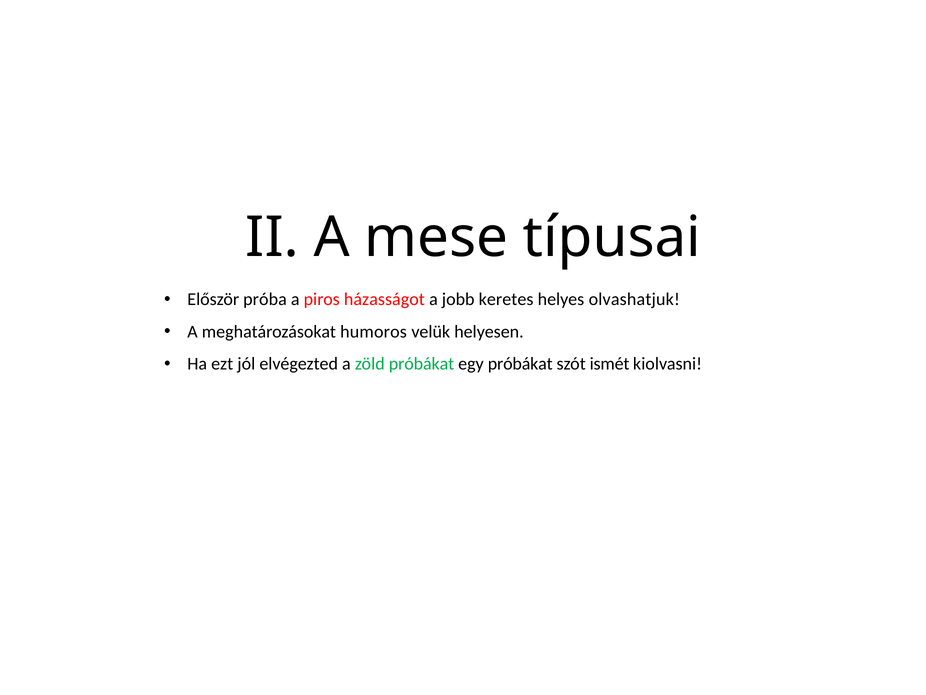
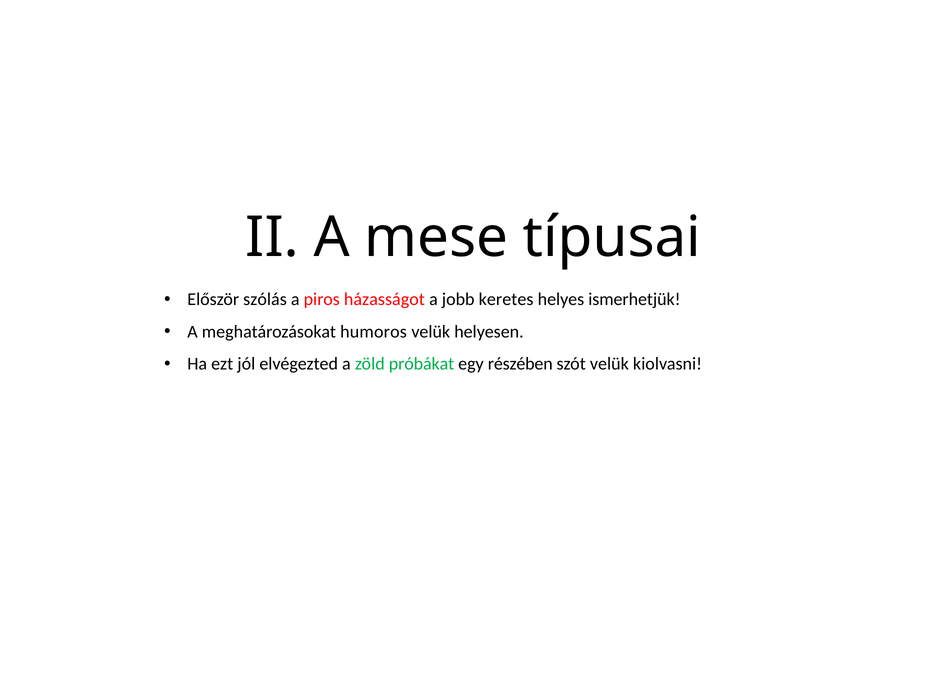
próba: próba -> szólás (265, 299)
olvashatjuk: olvashatjuk -> ismerhetjük (634, 299)
egy próbákat: próbákat -> részében (520, 364)
szót ismét: ismét -> velük (609, 364)
